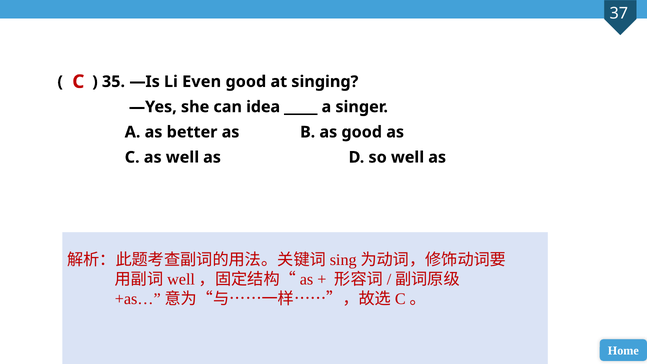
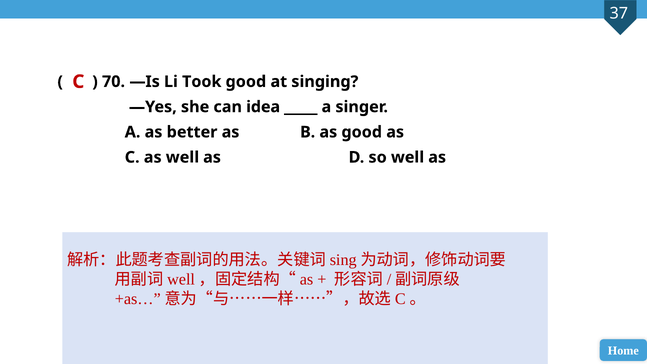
35: 35 -> 70 (114, 82)
Even: Even -> Took (202, 82)
